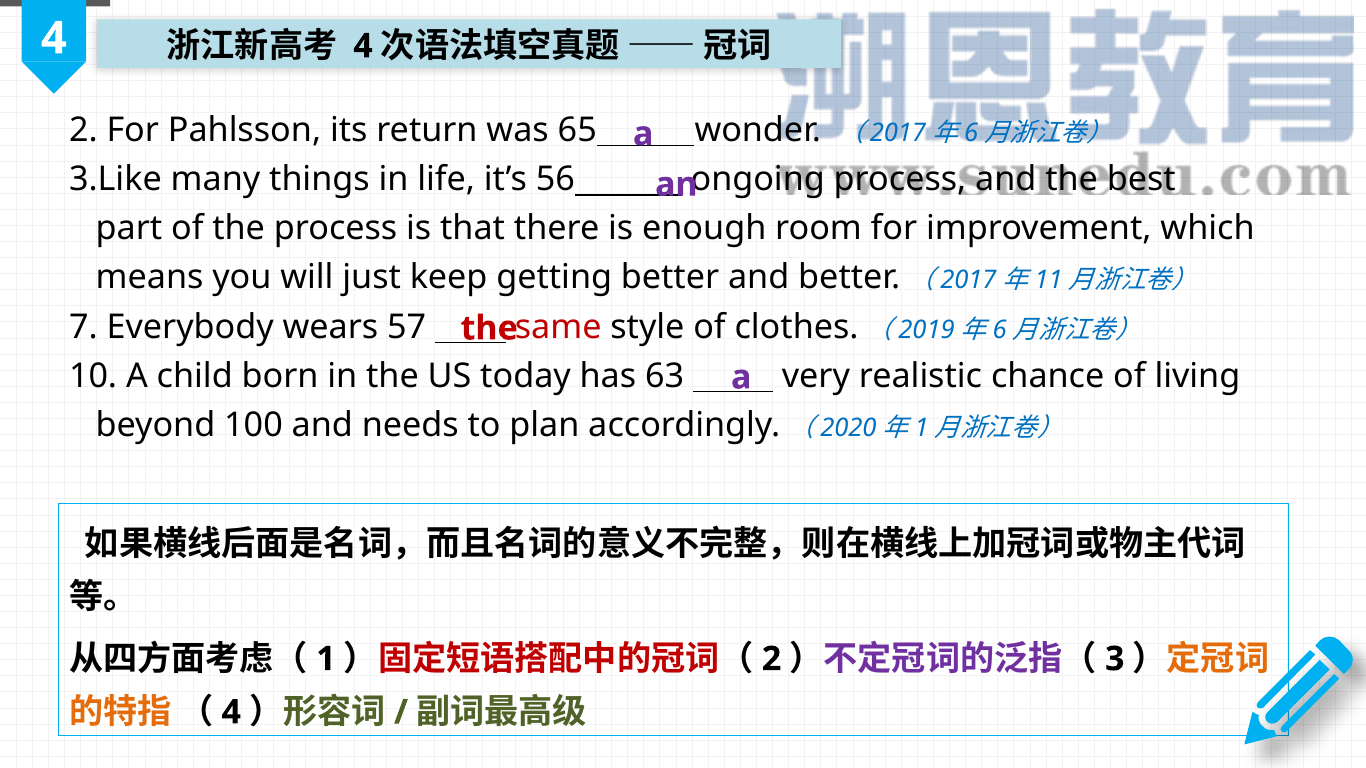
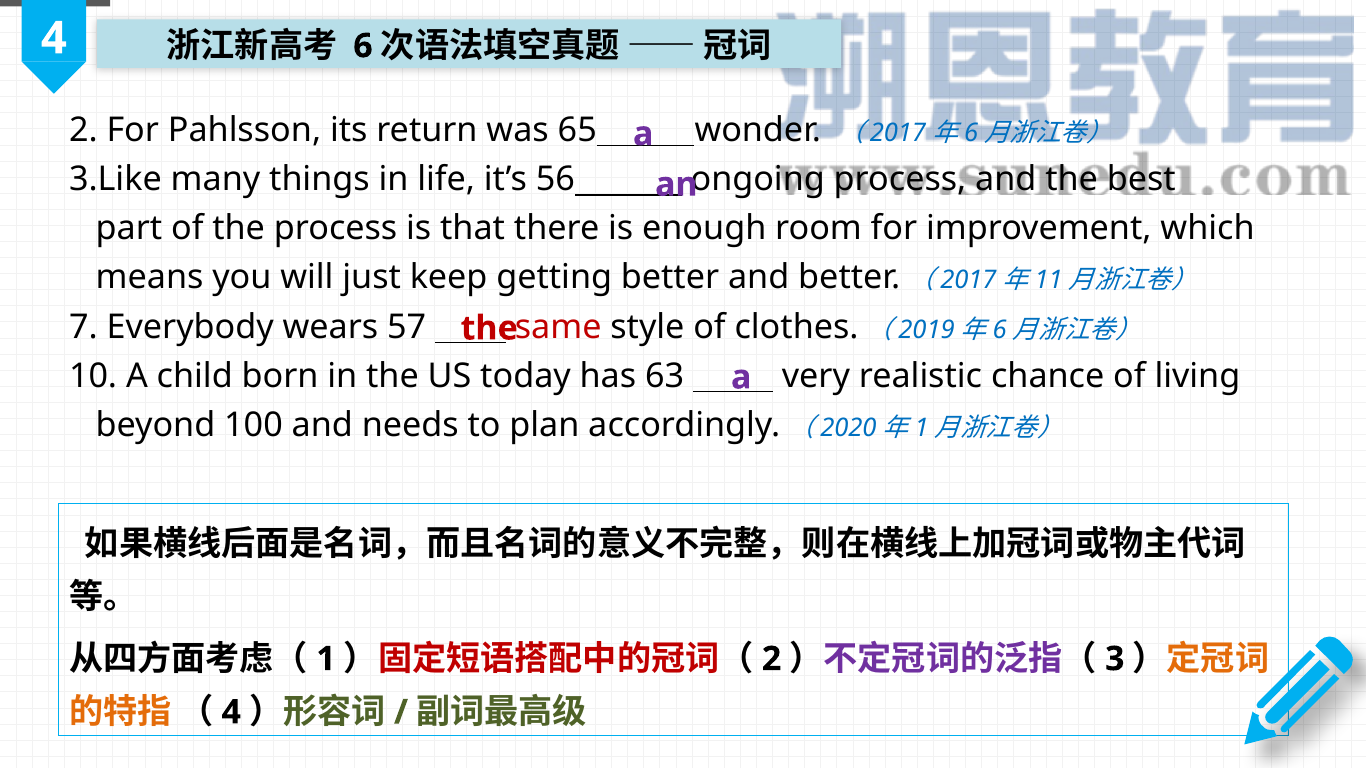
4: 4 -> 6 (363, 46)
